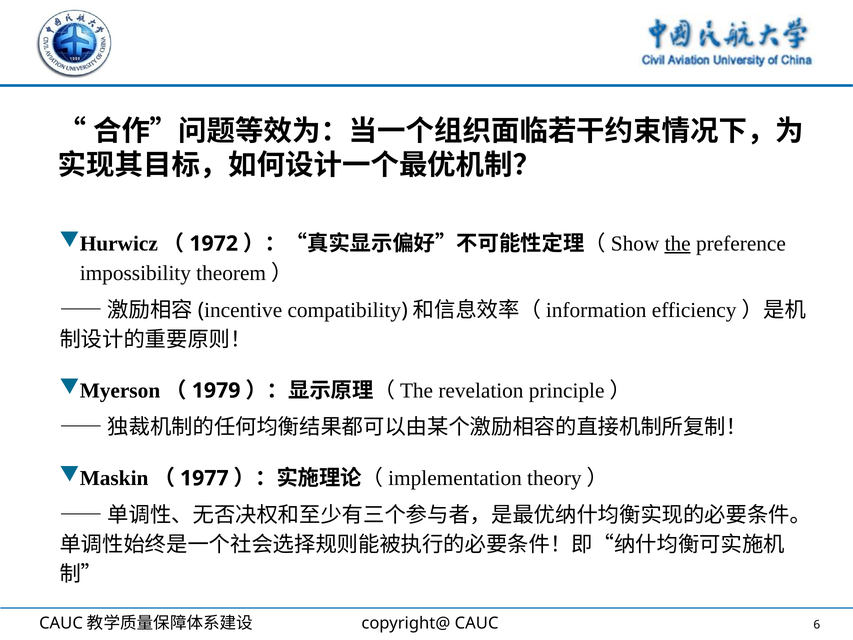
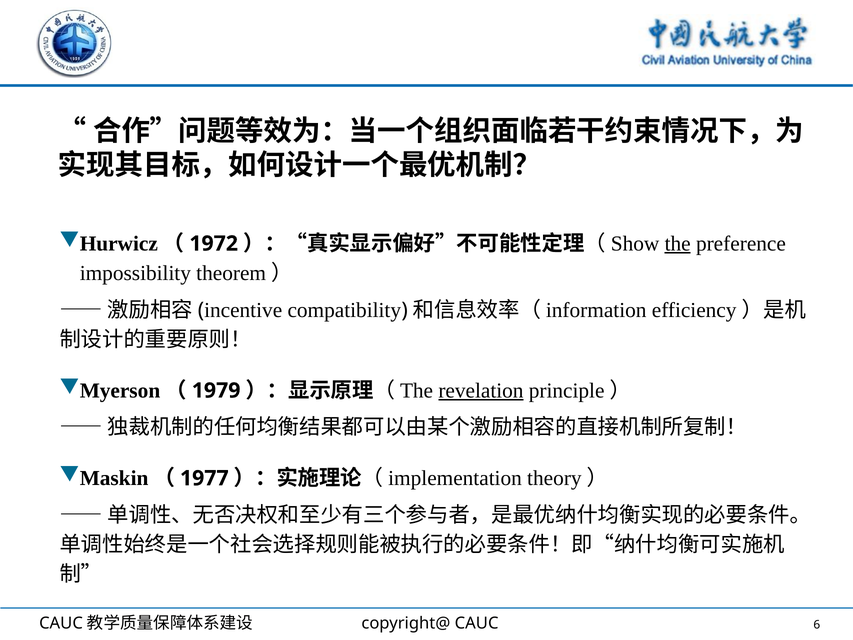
revelation underline: none -> present (481, 390)
